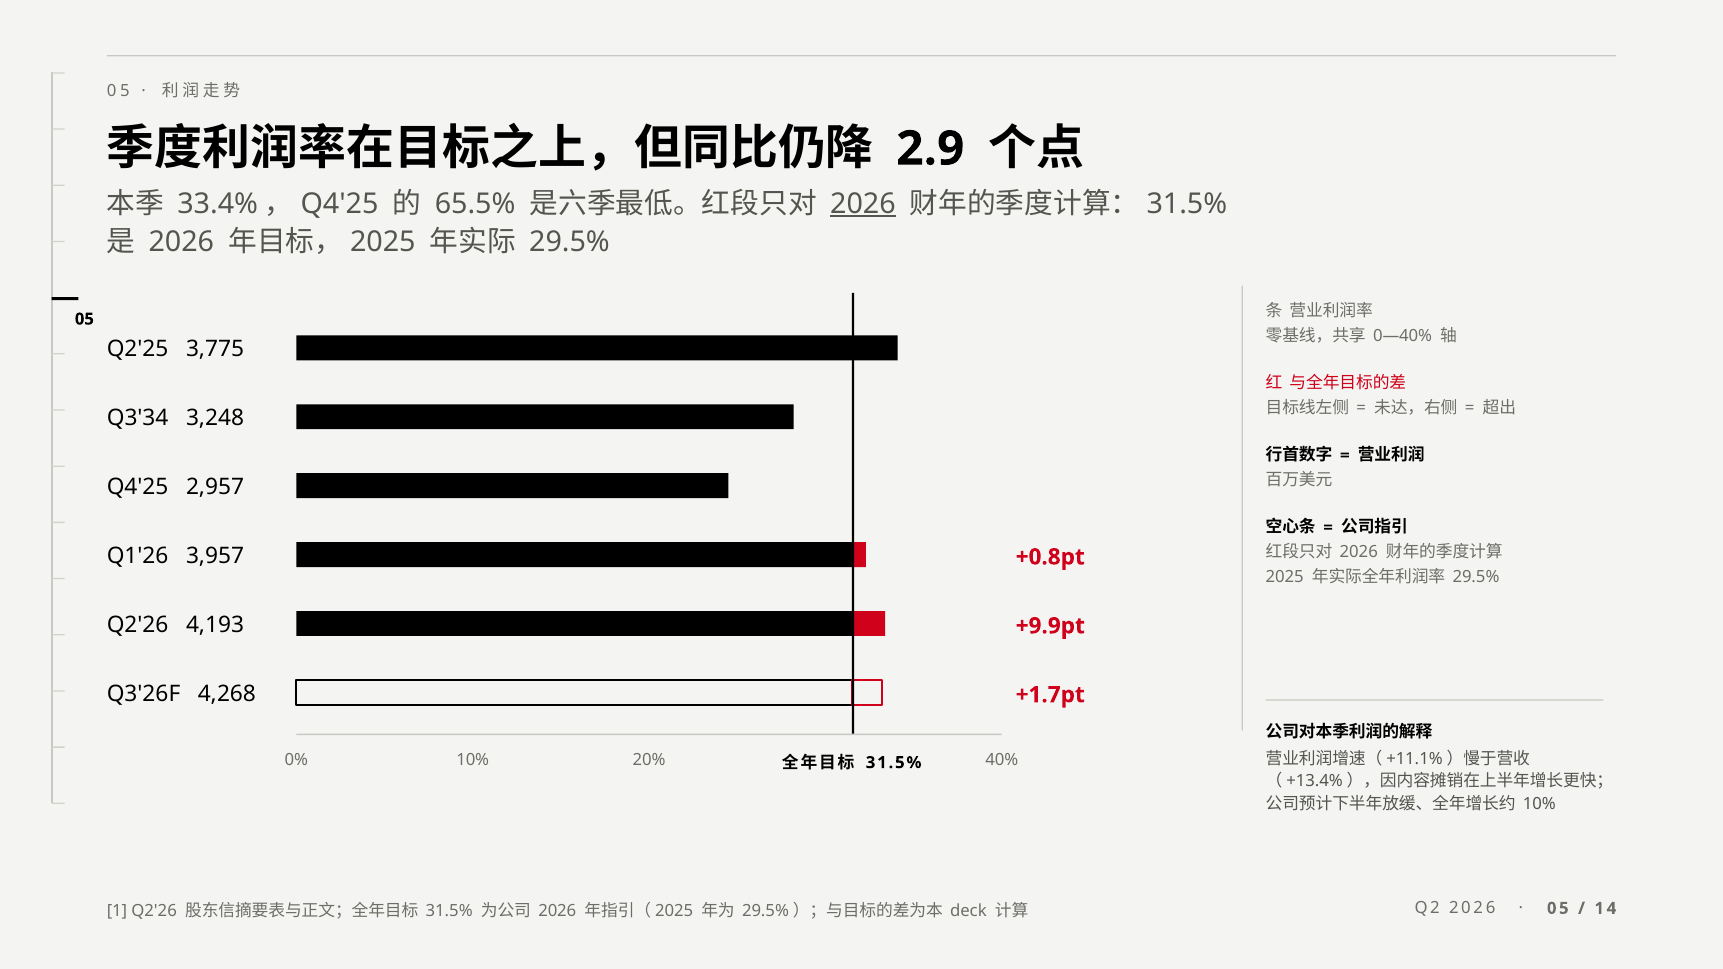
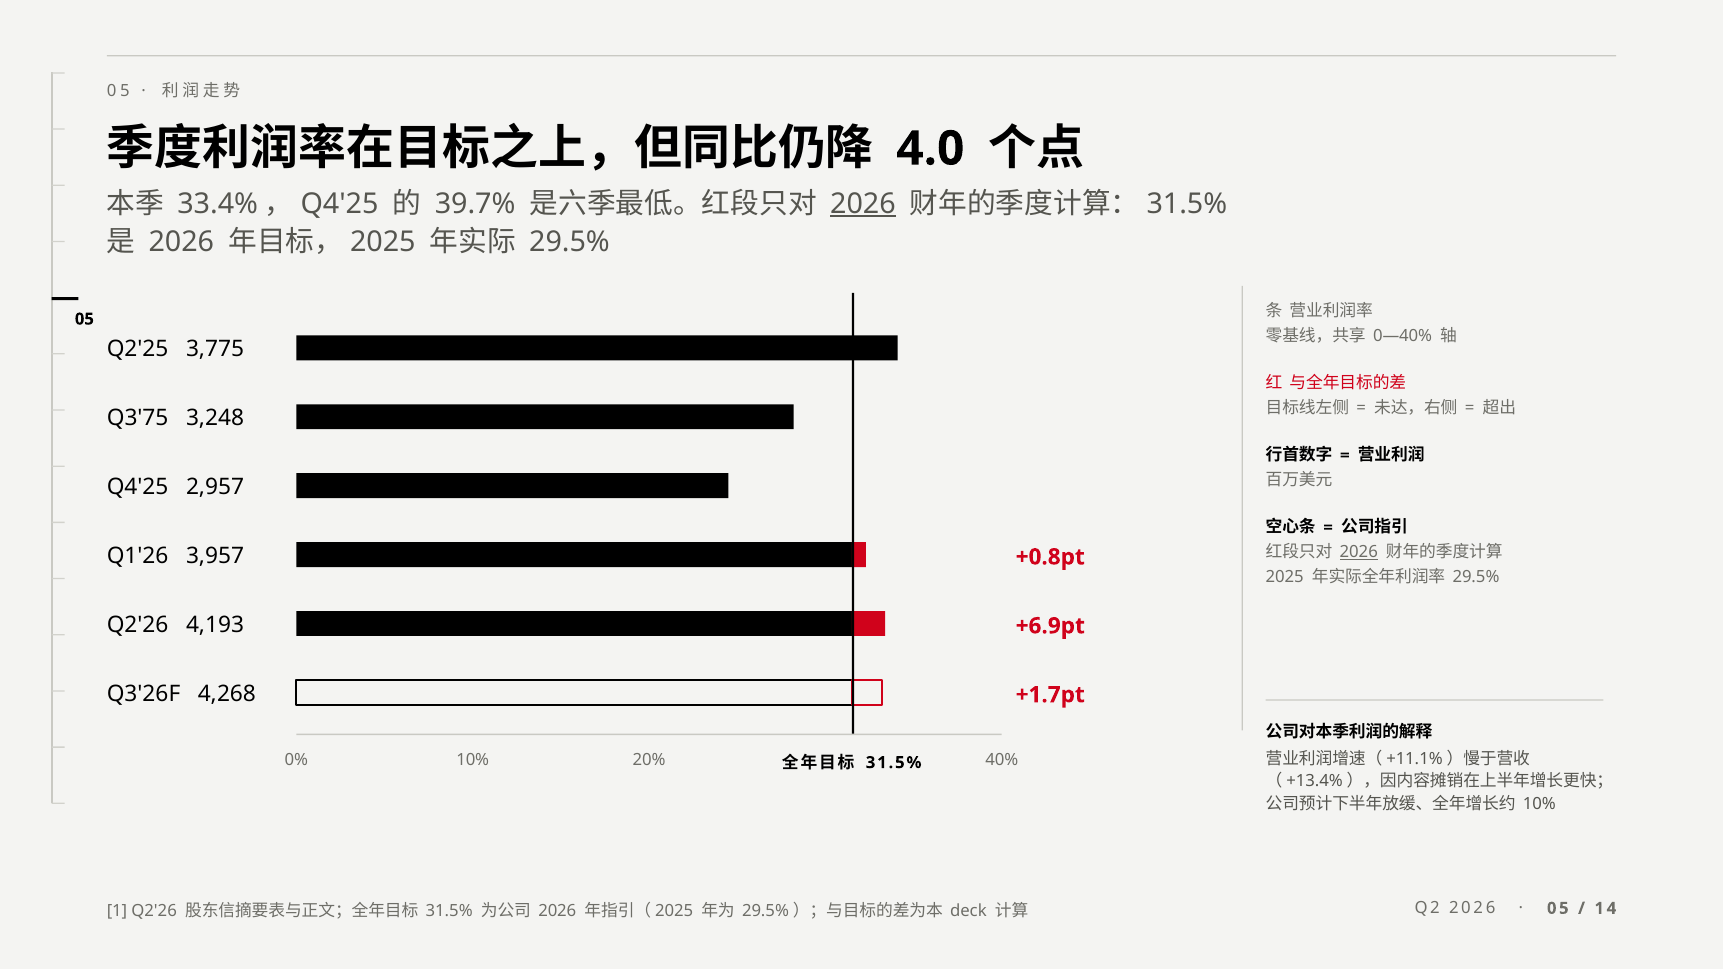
2.9: 2.9 -> 4.0 (930, 149)
65.5%: 65.5% -> 39.7% (475, 204)
Q3'34: Q3'34 -> Q3'75 (138, 418)
2026 underline: none -> present (1359, 552)
+9.9pt: +9.9pt -> +6.9pt (1050, 626)
